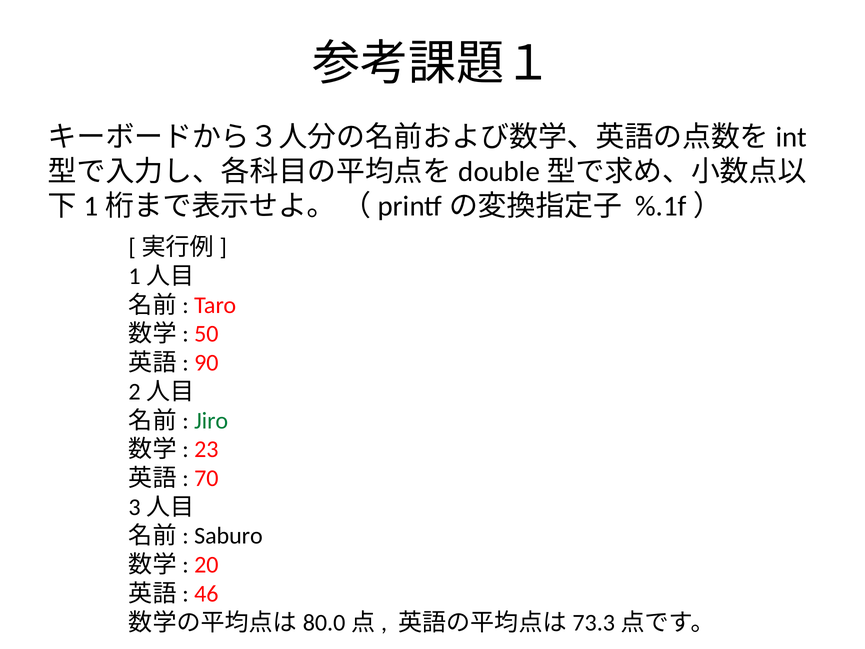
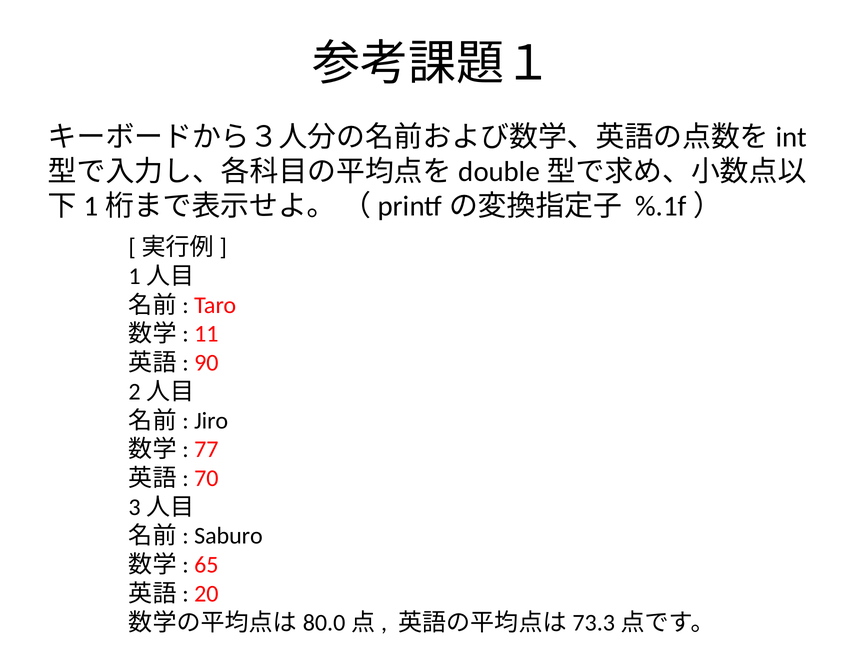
50: 50 -> 11 (206, 334)
Jiro colour: green -> black (211, 420)
23: 23 -> 77 (206, 449)
20: 20 -> 65 (206, 565)
46: 46 -> 20 (206, 593)
